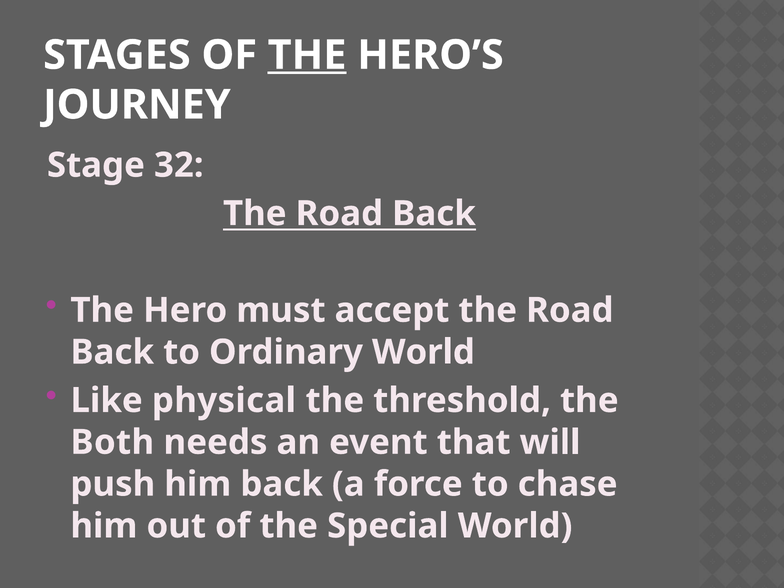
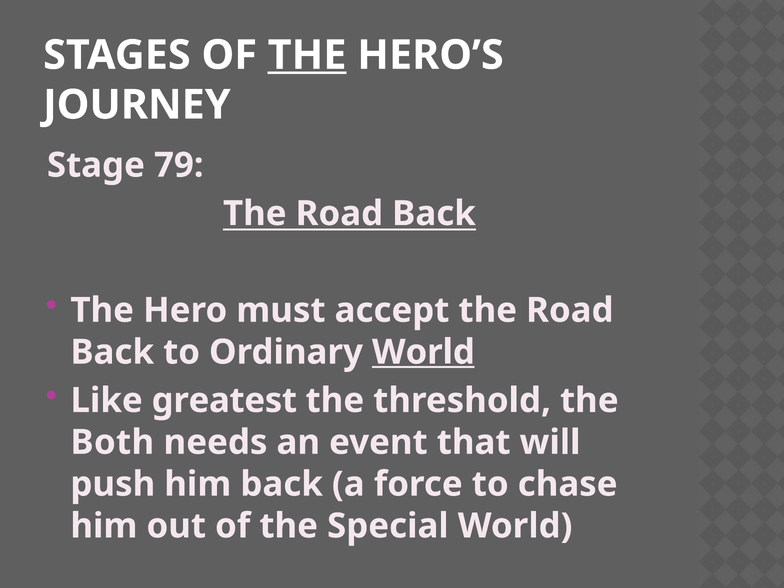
32: 32 -> 79 (179, 165)
World underline: none -> present (423, 352)
physical: physical -> greatest (224, 401)
